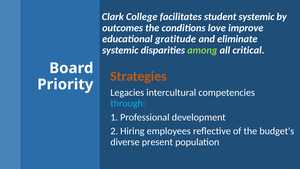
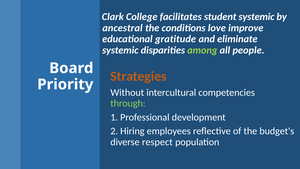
outcomes: outcomes -> ancestral (122, 28)
critical: critical -> people (249, 50)
Legacies: Legacies -> Without (127, 92)
through colour: light blue -> light green (128, 103)
present: present -> respect (157, 142)
